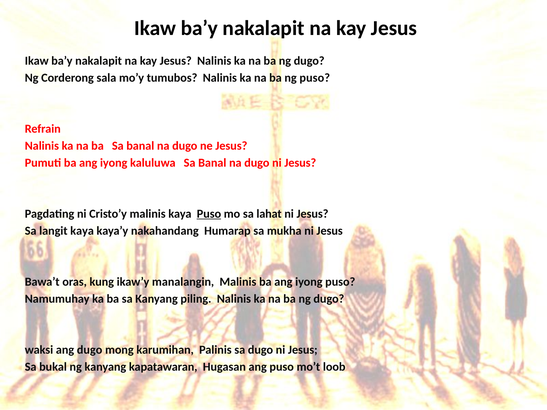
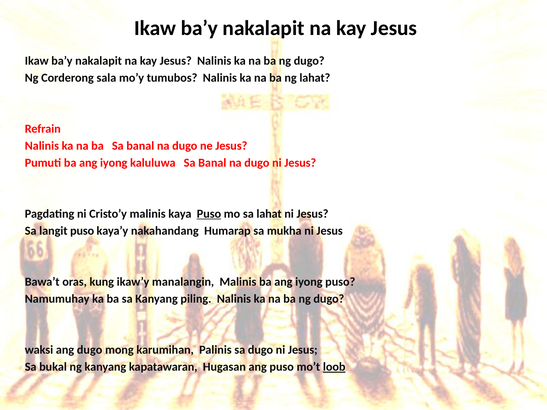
ng puso: puso -> lahat (315, 78)
langit kaya: kaya -> puso (82, 231)
loob underline: none -> present (334, 367)
